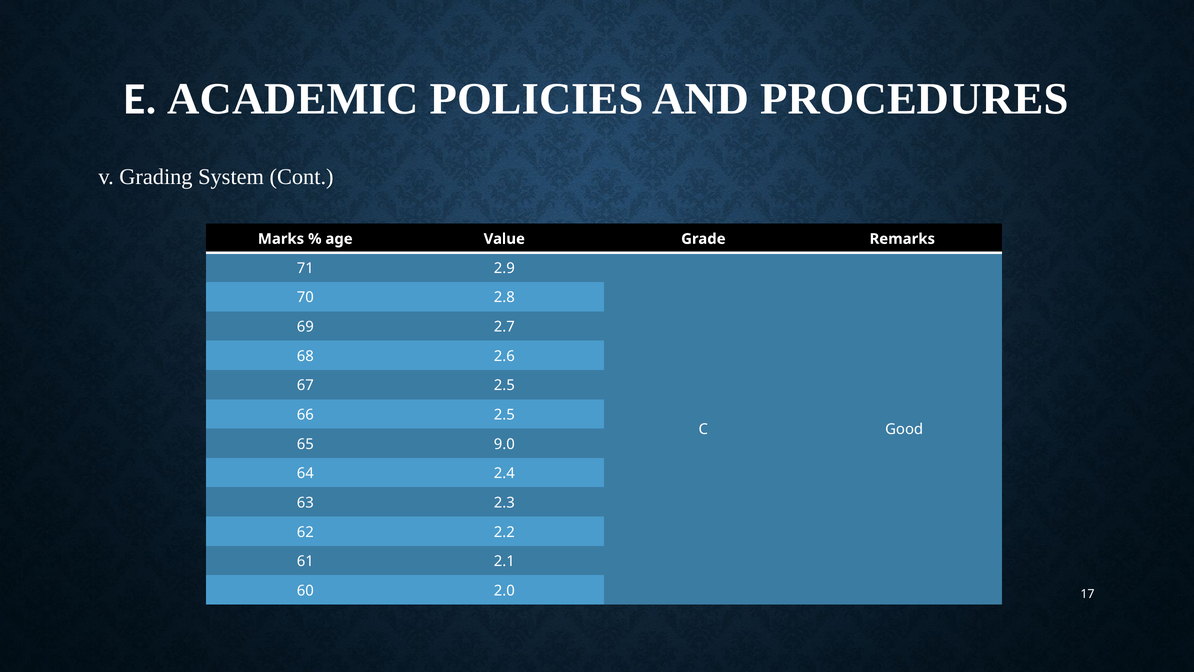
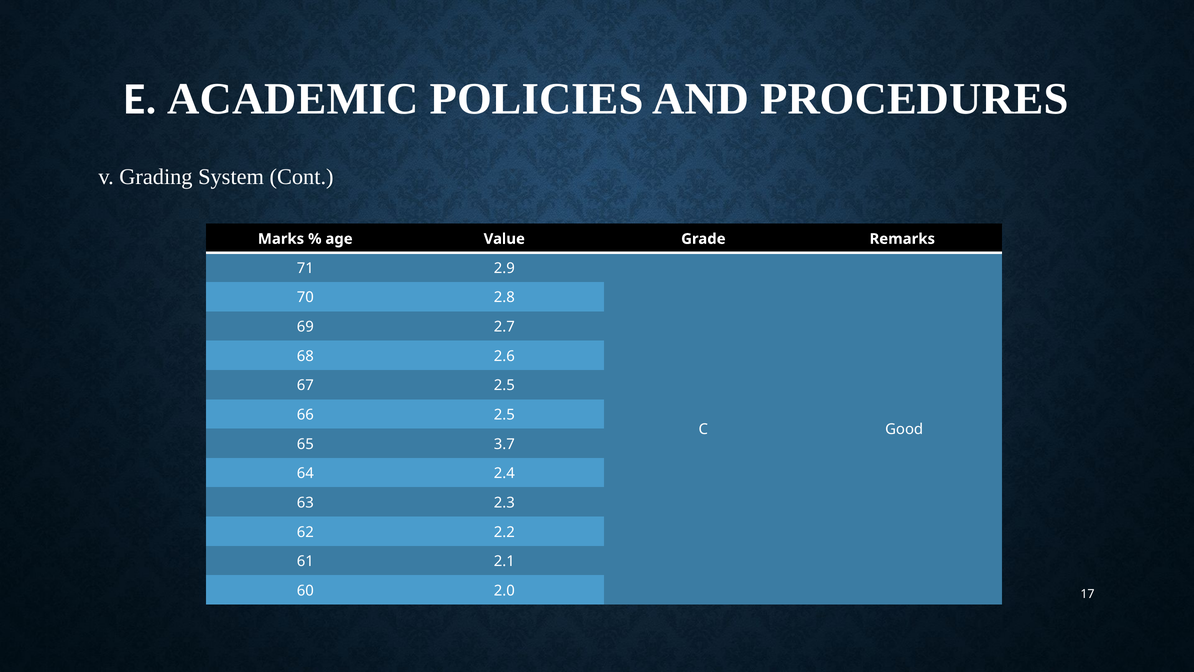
9.0: 9.0 -> 3.7 (504, 444)
